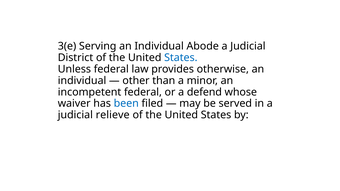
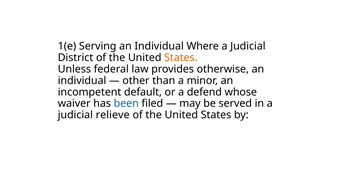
3(e: 3(e -> 1(e (67, 46)
Abode: Abode -> Where (203, 46)
States colour: blue -> orange (181, 58)
incompetent federal: federal -> default (143, 92)
